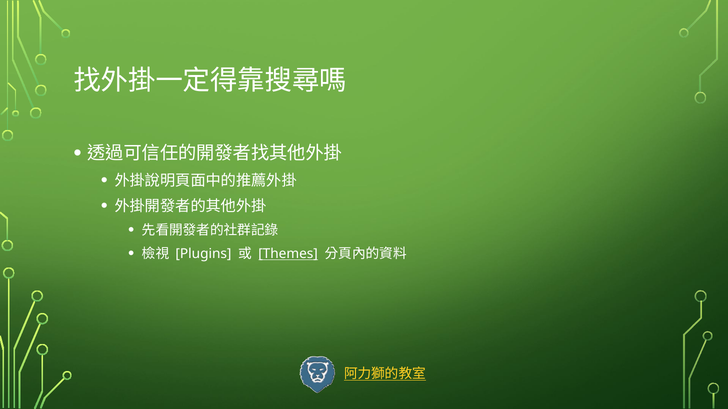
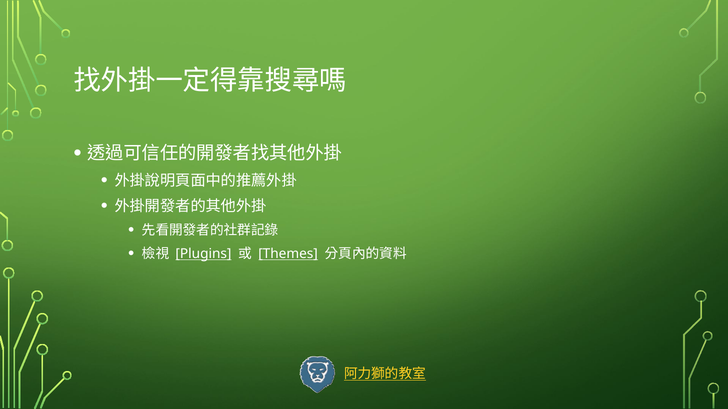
Plugins underline: none -> present (203, 254)
